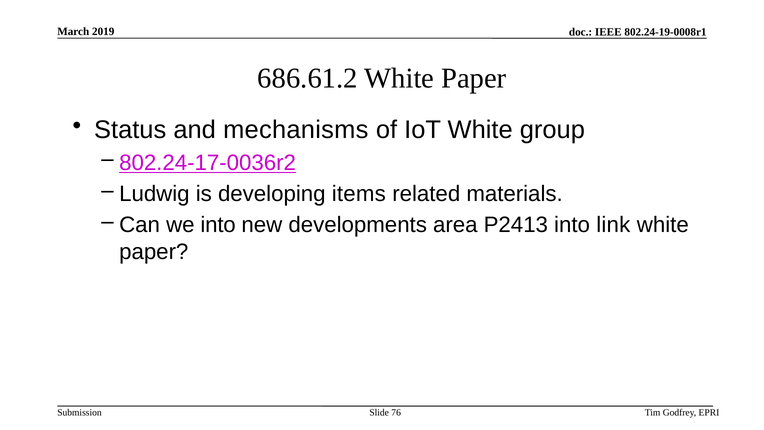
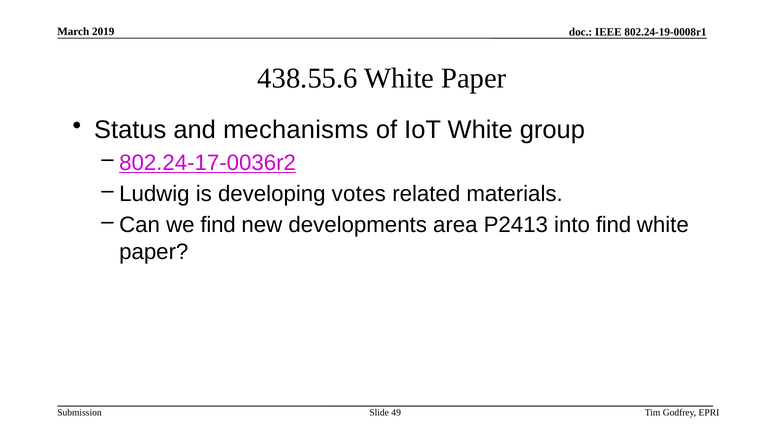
686.61.2: 686.61.2 -> 438.55.6 (308, 78)
items: items -> votes (359, 194)
we into: into -> find (218, 225)
into link: link -> find (614, 225)
76: 76 -> 49 (396, 412)
